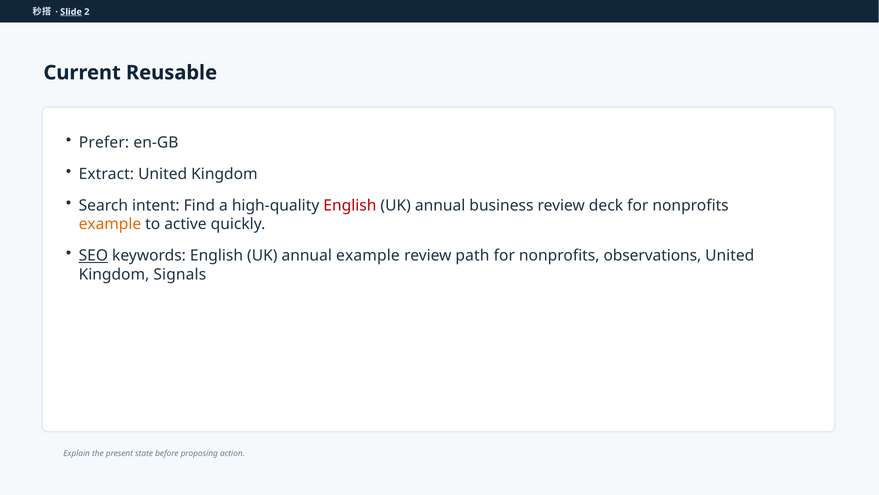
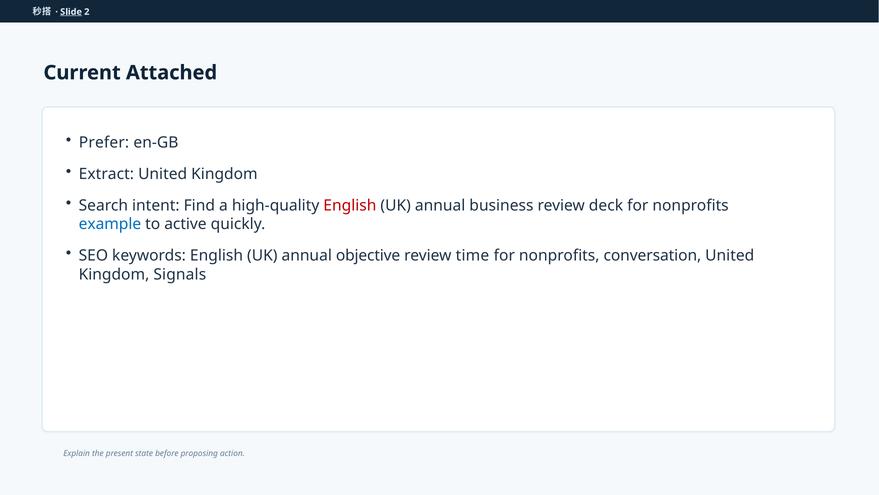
Reusable: Reusable -> Attached (172, 73)
example colour: orange -> blue (110, 224)
SEO underline: present -> none (93, 255)
annual example: example -> objective (368, 255)
path: path -> time (472, 255)
observations: observations -> conversation (652, 255)
